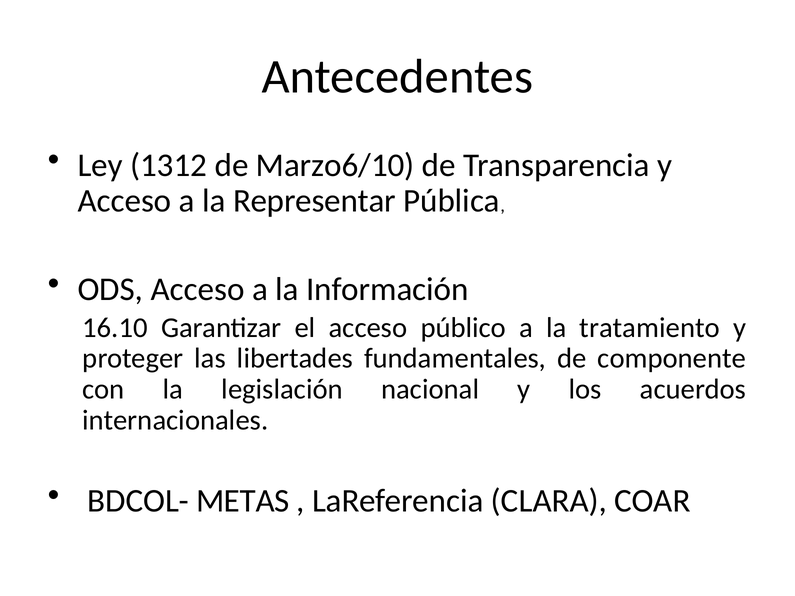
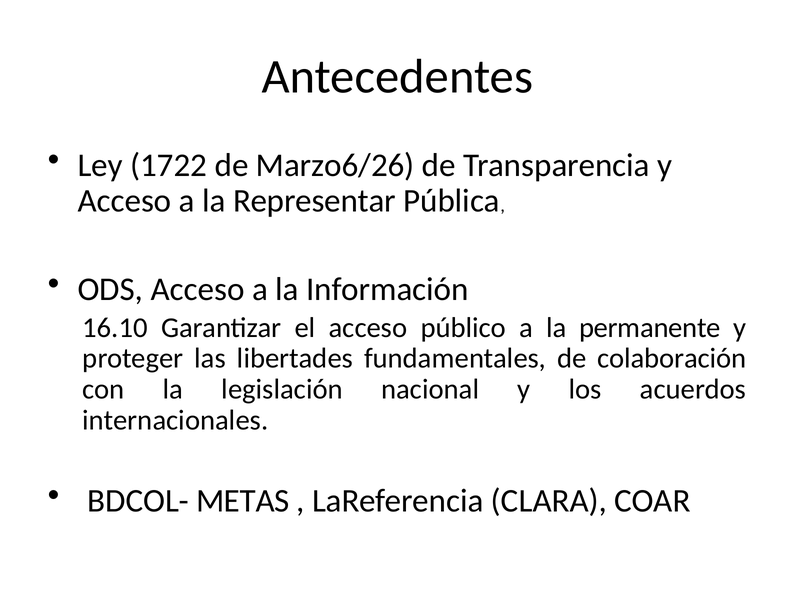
1312: 1312 -> 1722 (169, 165)
Marzo6/10: Marzo6/10 -> Marzo6/26 (335, 165)
tratamiento: tratamiento -> permanente (650, 328)
componente: componente -> colaboración (672, 359)
